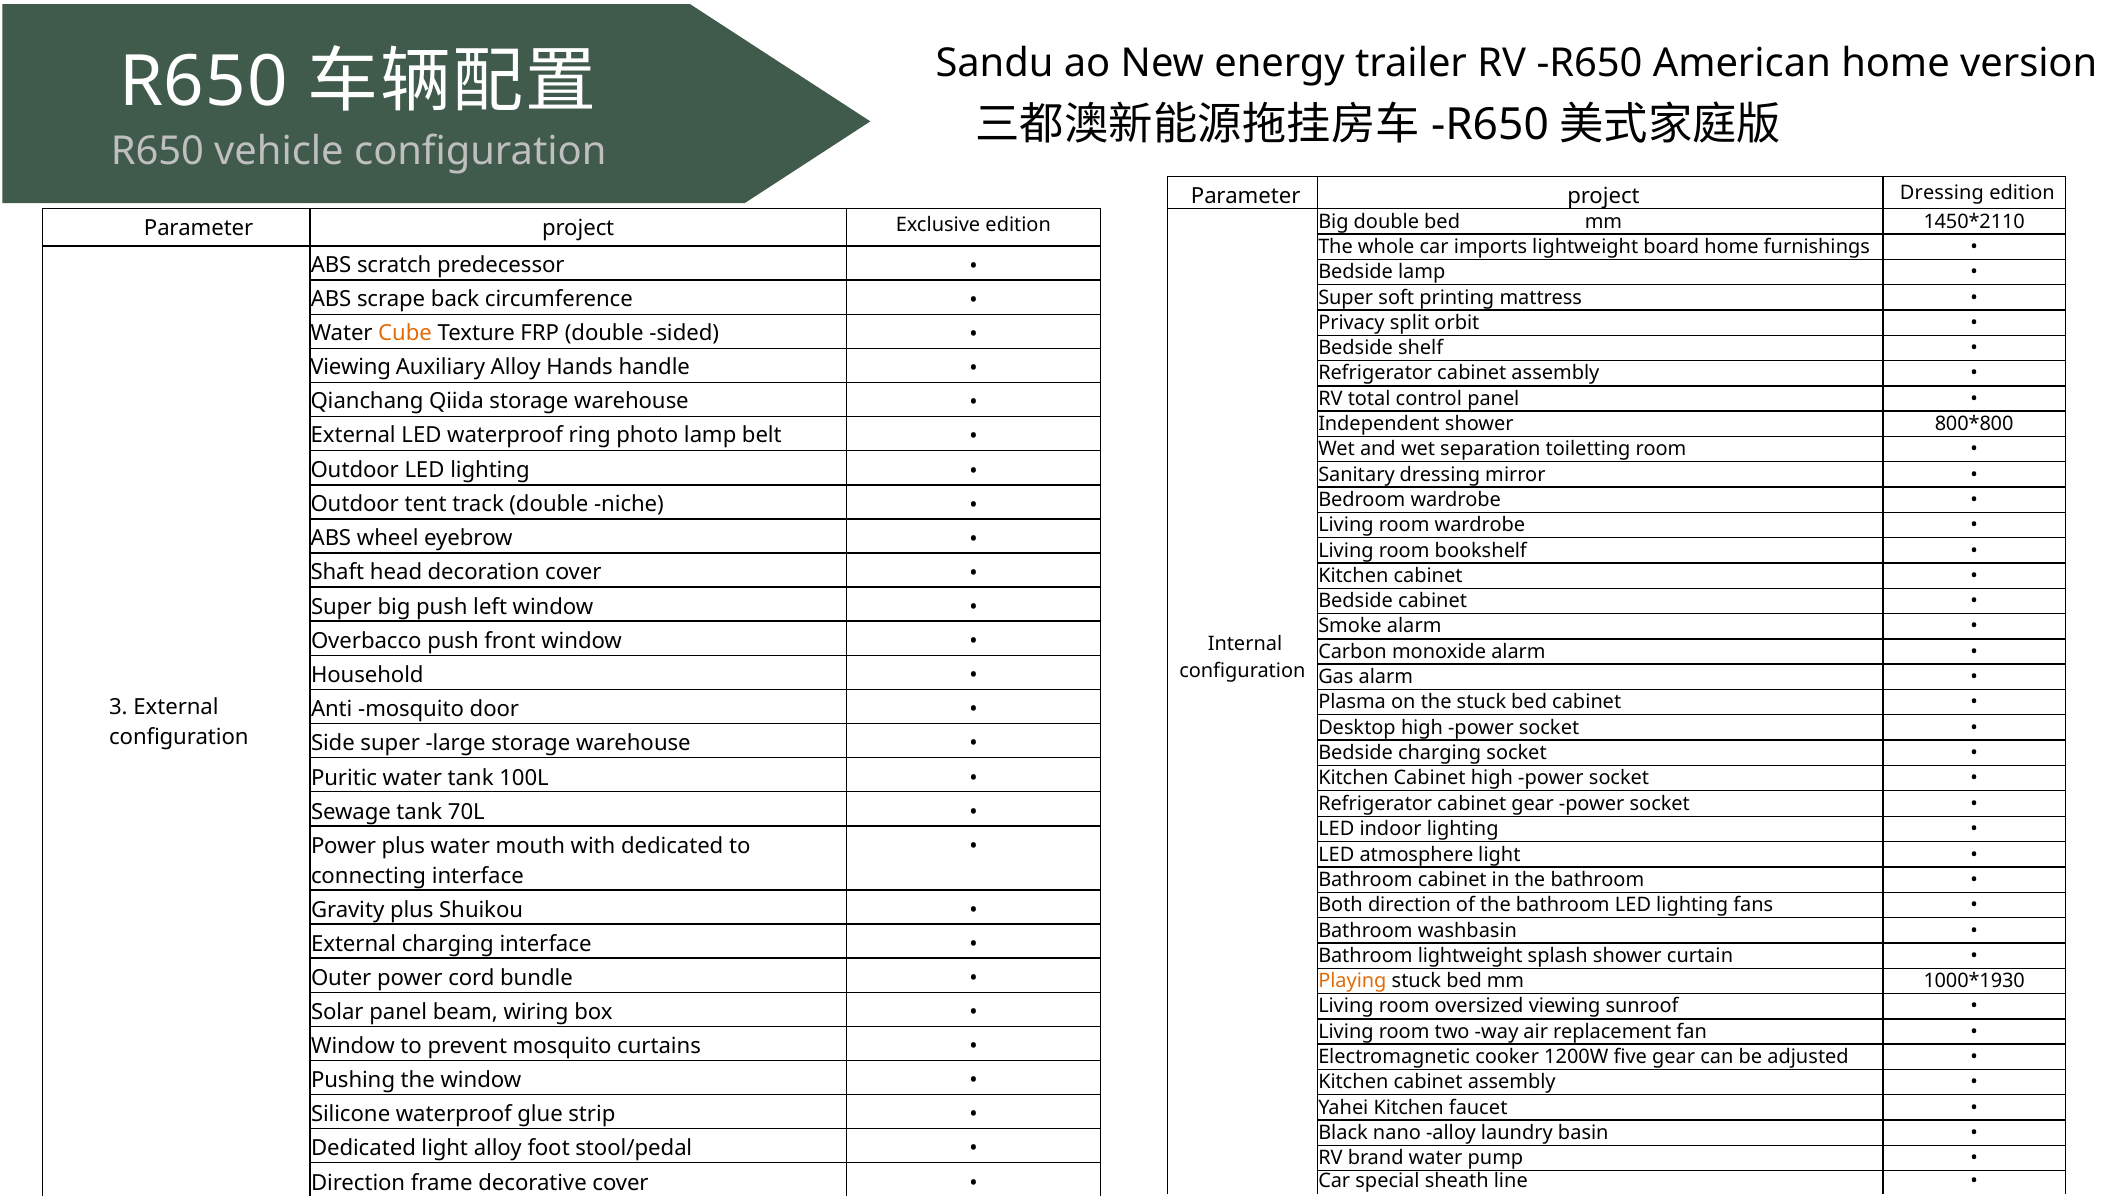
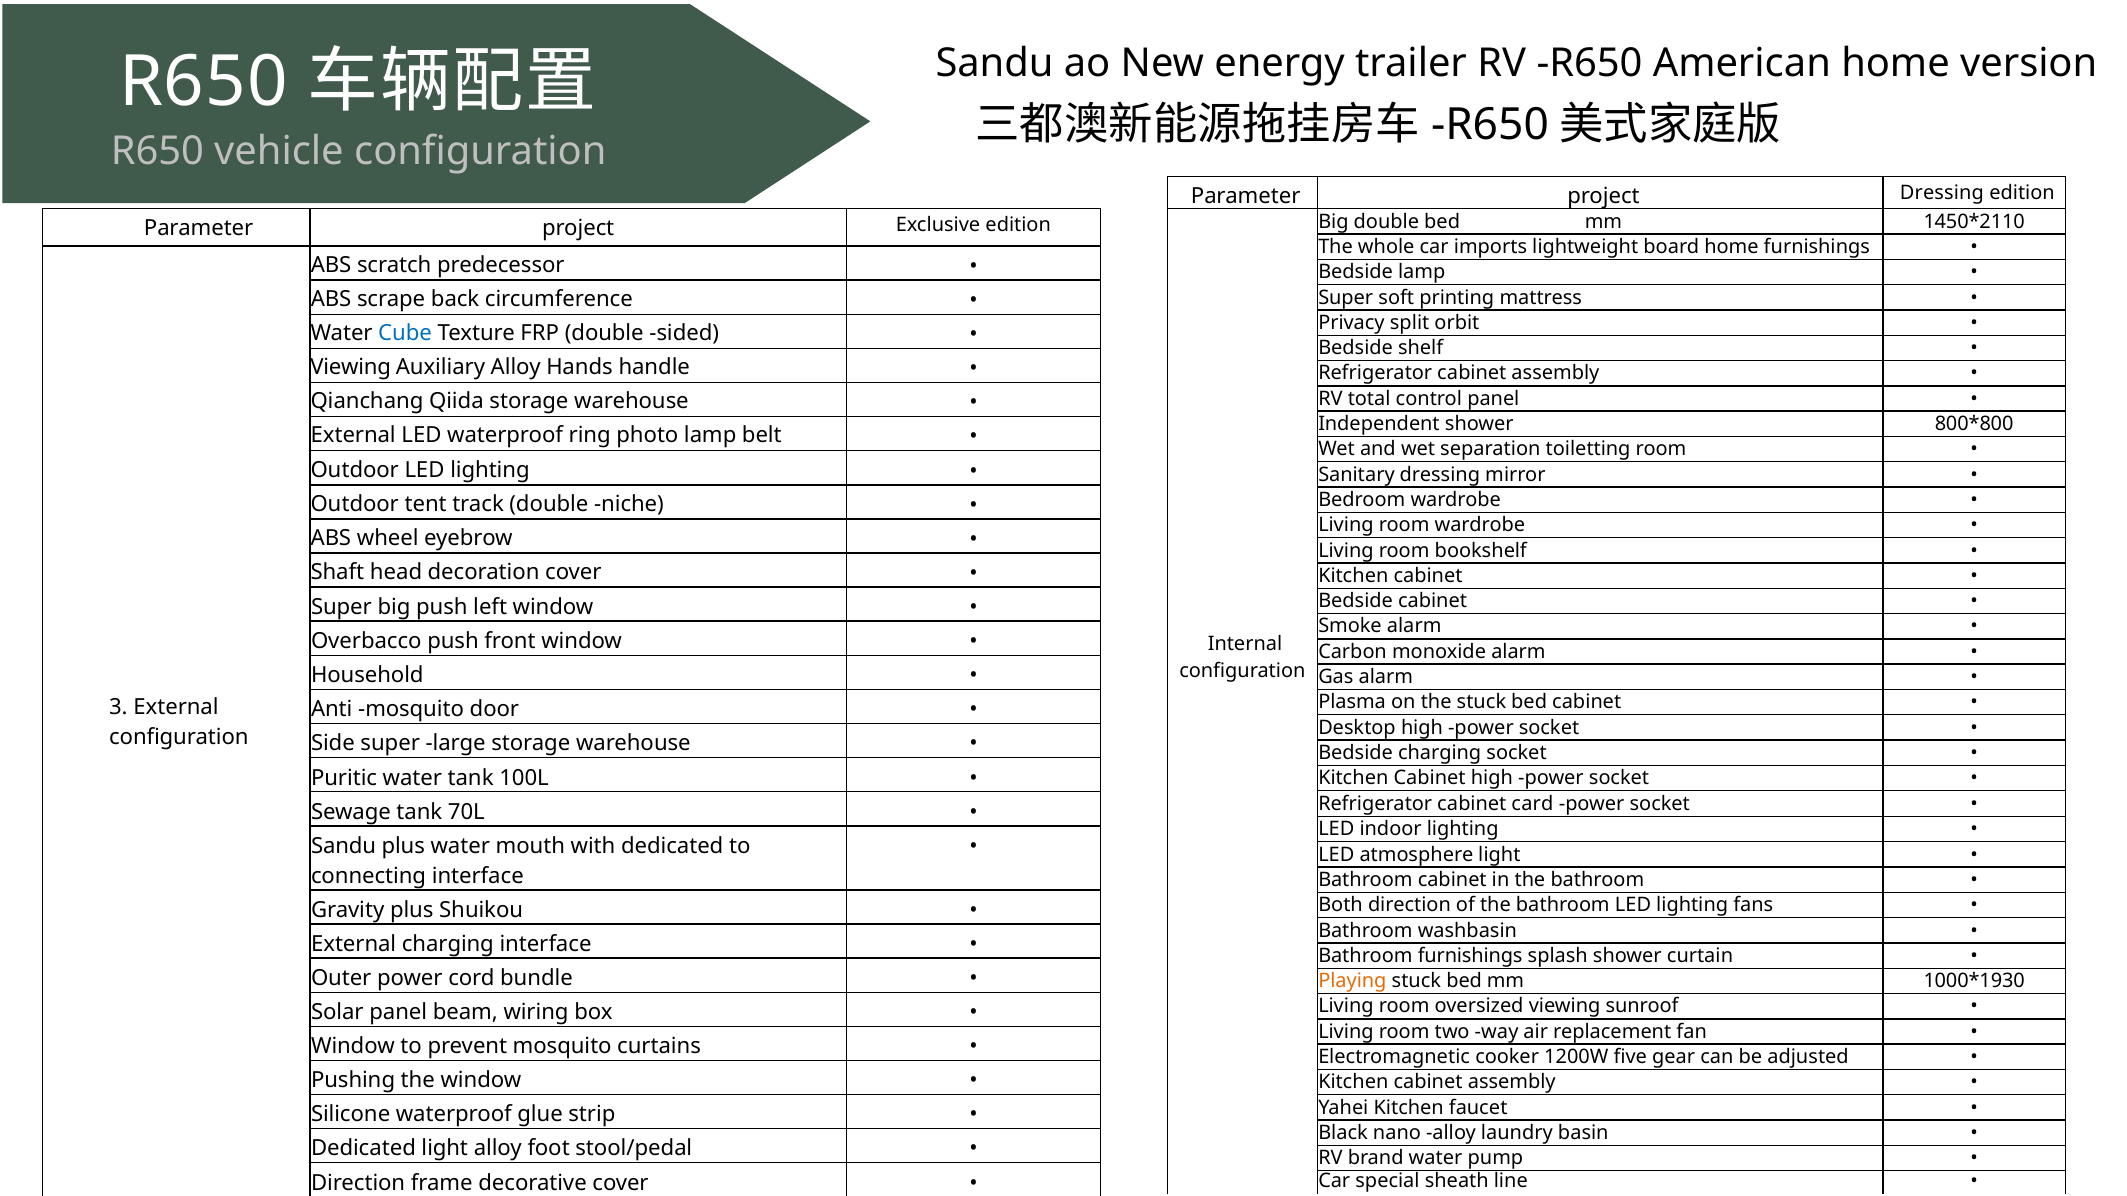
Cube colour: orange -> blue (405, 334)
cabinet gear: gear -> card (1532, 804)
Power: Power -> Sandu (344, 846)
Bathroom lightweight: lightweight -> furnishings (1470, 956)
